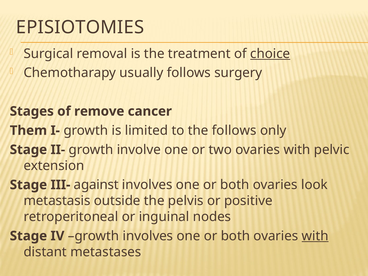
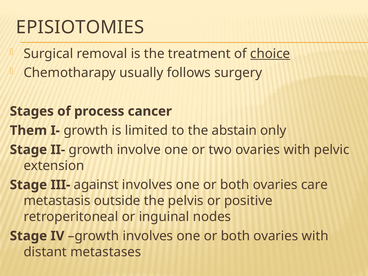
remove: remove -> process (99, 111)
the follows: follows -> abstain (234, 130)
look: look -> care (314, 185)
with underline: present -> none (315, 236)
